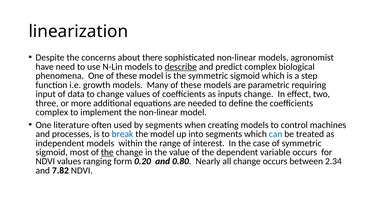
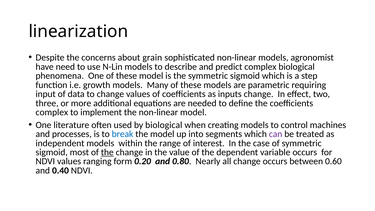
there: there -> grain (152, 58)
describe underline: present -> none (181, 67)
by segments: segments -> biological (164, 125)
can colour: blue -> purple (276, 134)
2.34: 2.34 -> 0.60 (333, 161)
7.82: 7.82 -> 0.40 (60, 170)
